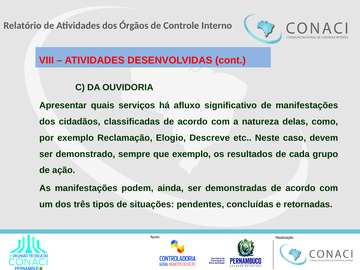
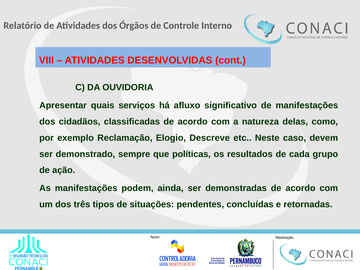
que exemplo: exemplo -> políticas (191, 154)
